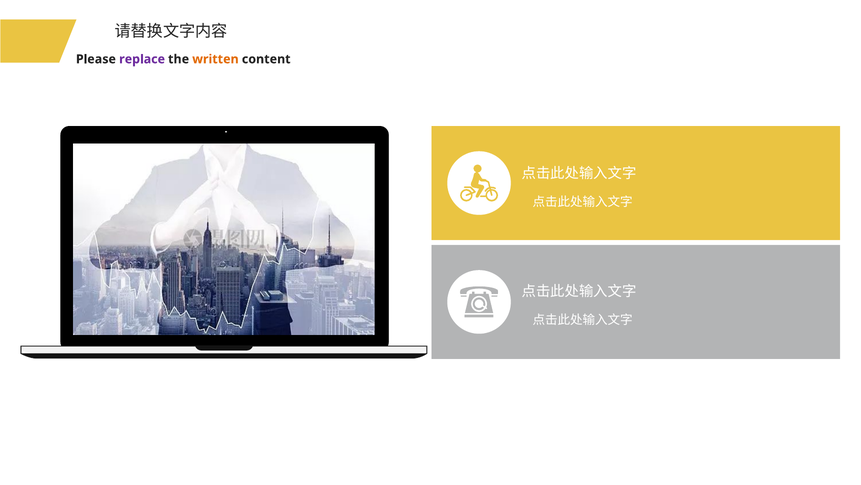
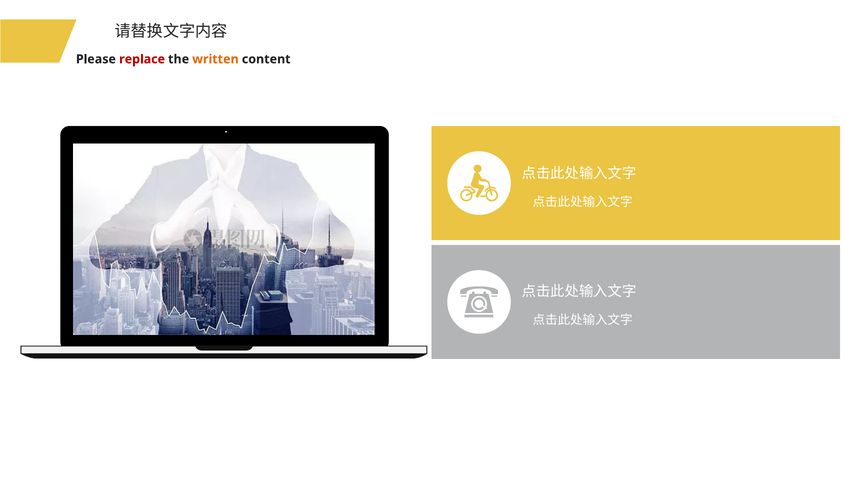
replace colour: purple -> red (142, 59)
